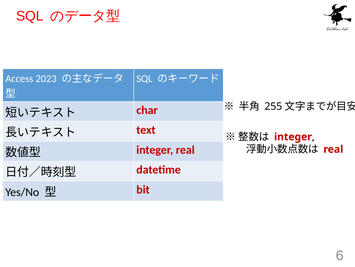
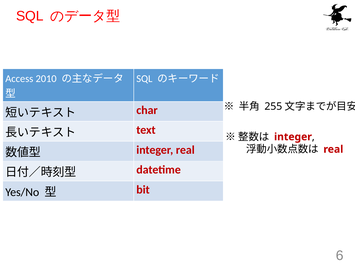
2023: 2023 -> 2010 (46, 78)
